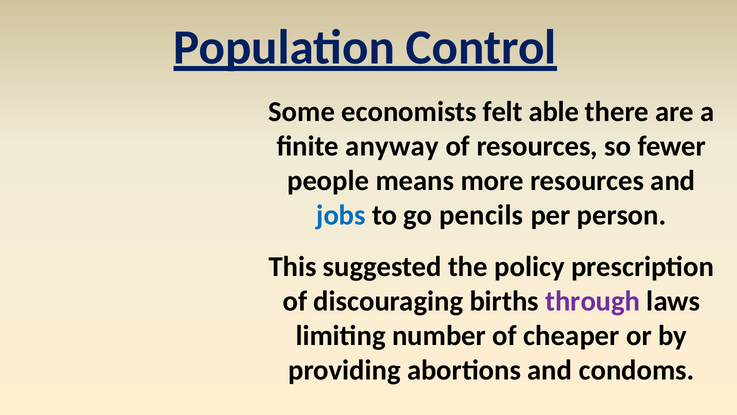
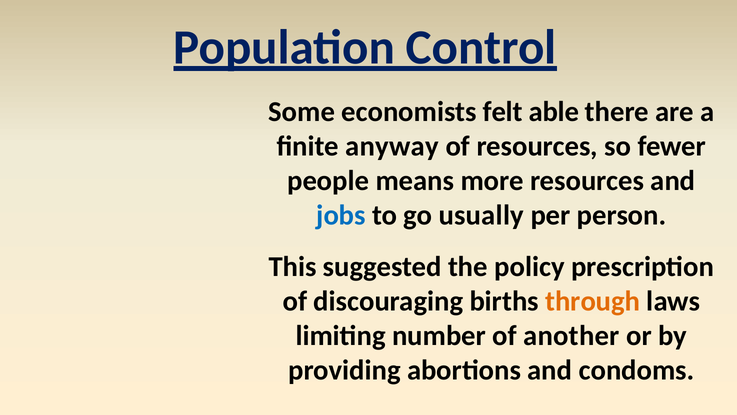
pencils: pencils -> usually (481, 215)
through colour: purple -> orange (593, 301)
cheaper: cheaper -> another (571, 335)
